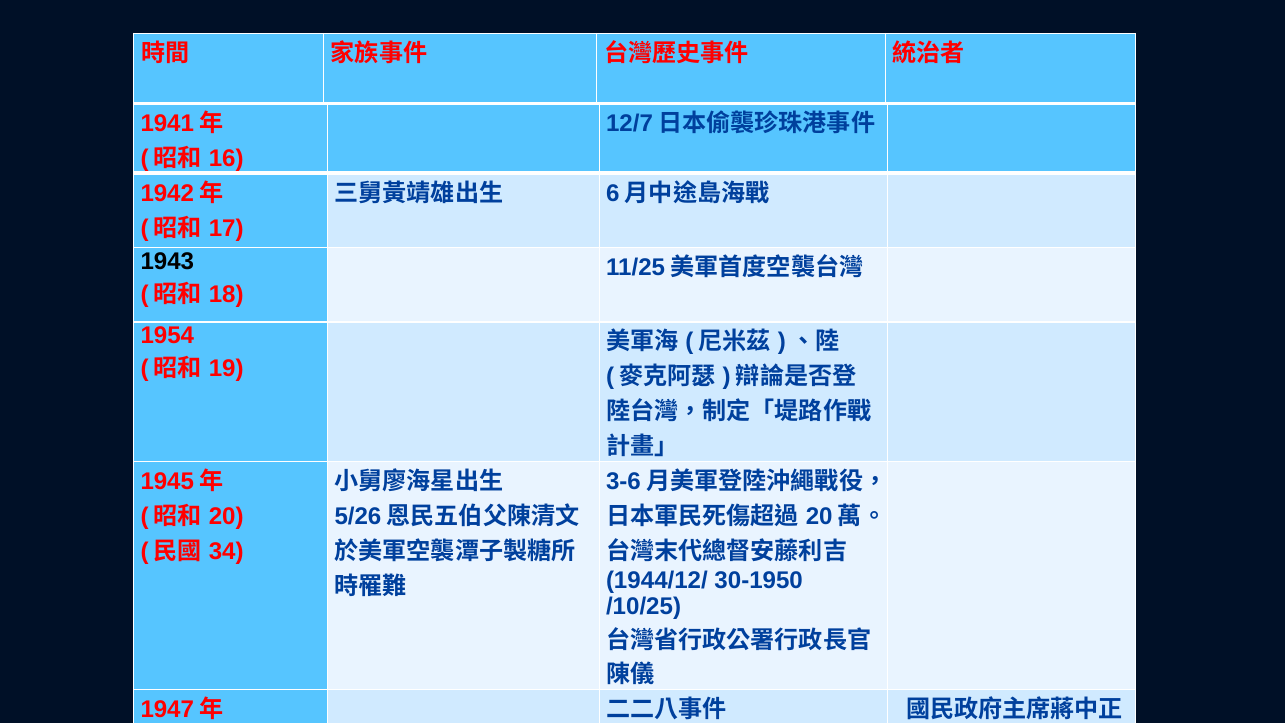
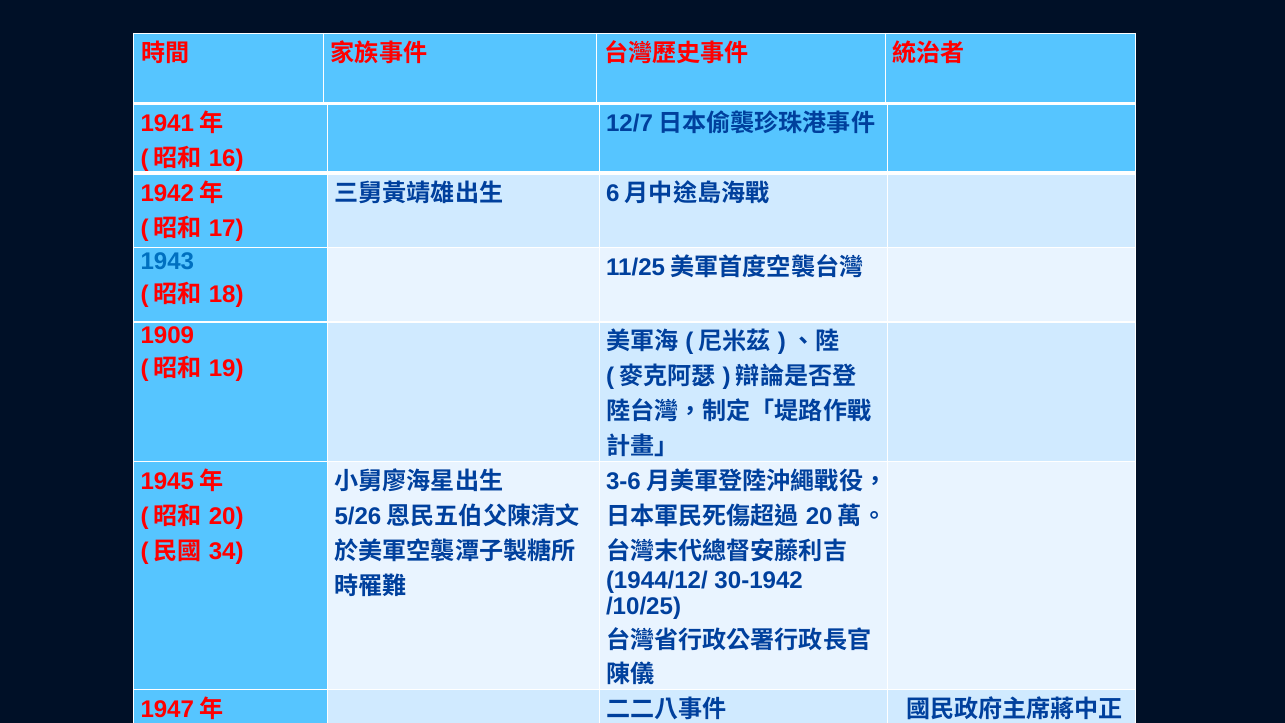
1943 colour: black -> blue (167, 261)
1954: 1954 -> 1909 (167, 336)
30-1950: 30-1950 -> 30-1942 (759, 580)
